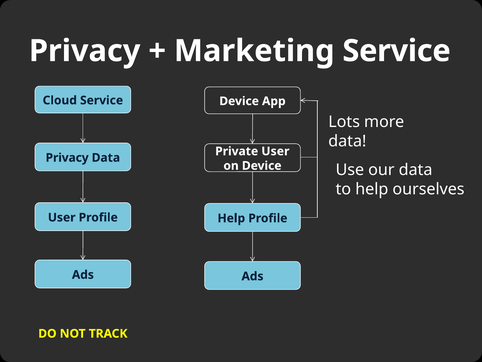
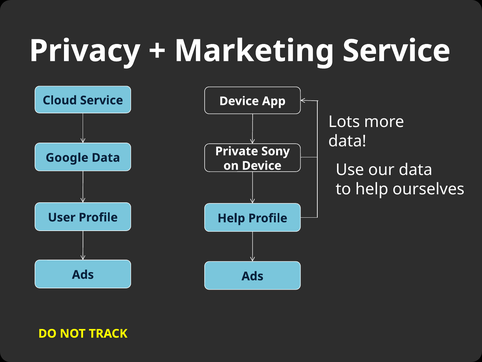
Private User: User -> Sony (276, 151)
Privacy: Privacy -> Google (67, 158)
